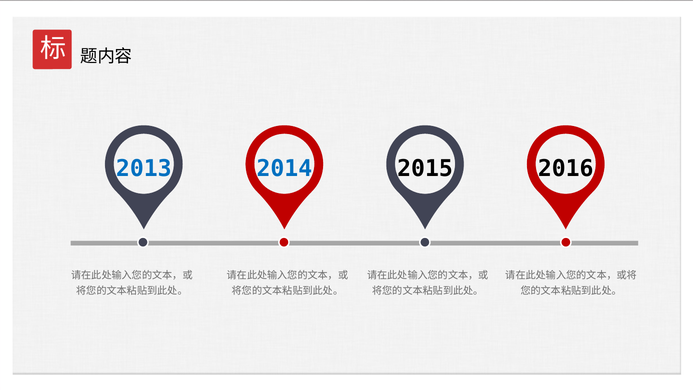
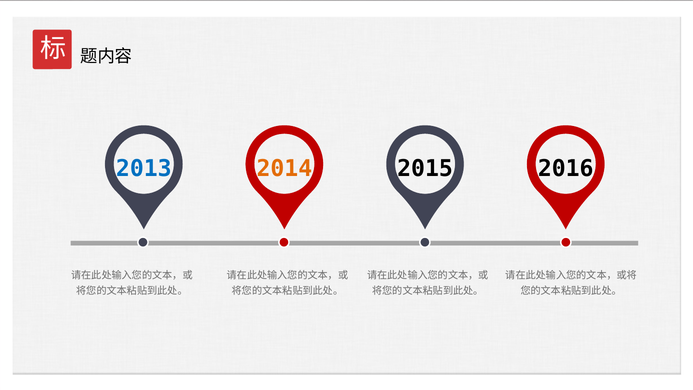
2014 colour: blue -> orange (284, 169)
